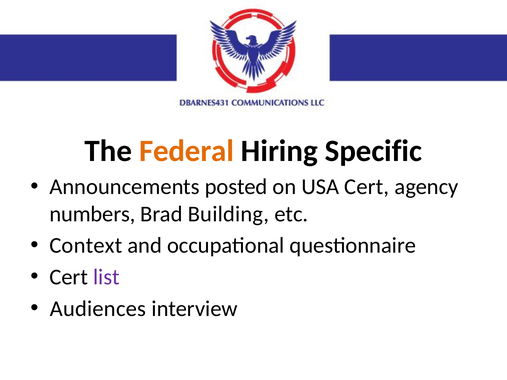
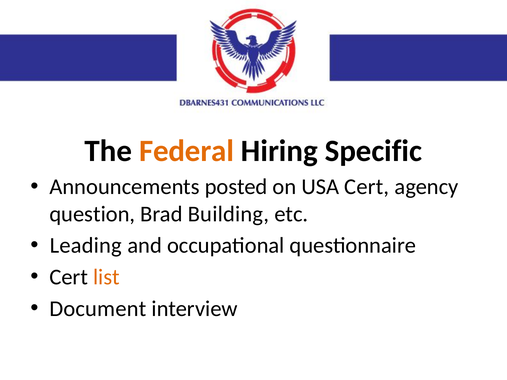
numbers: numbers -> question (92, 214)
Context: Context -> Leading (86, 246)
list colour: purple -> orange (106, 277)
Audiences: Audiences -> Document (98, 309)
